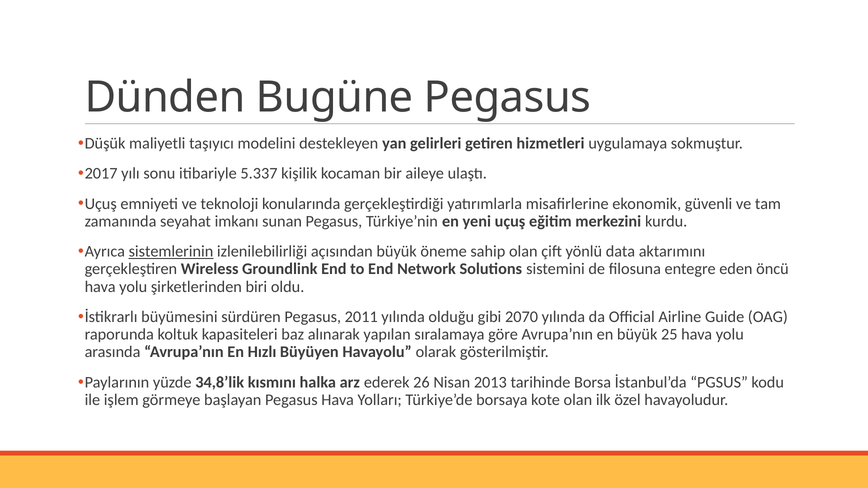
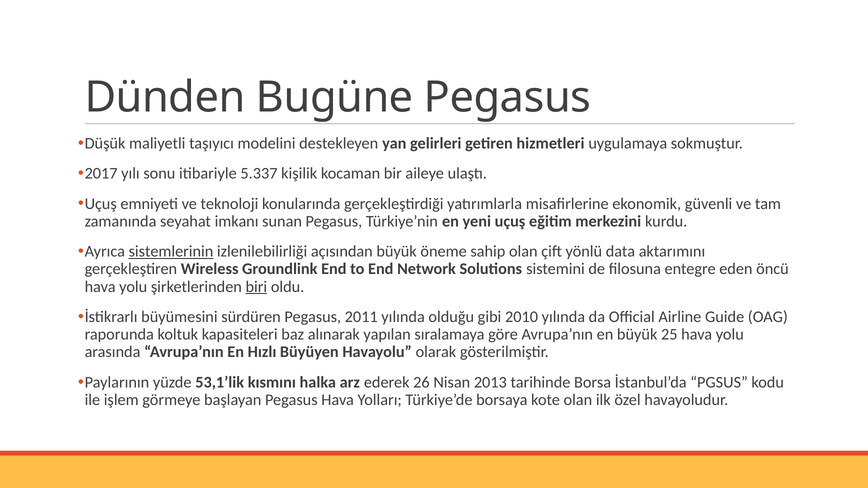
biri underline: none -> present (256, 287)
2070: 2070 -> 2010 (522, 317)
34,8’lik: 34,8’lik -> 53,1’lik (220, 382)
